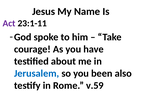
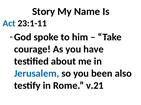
Jesus: Jesus -> Story (44, 12)
Act colour: purple -> blue (9, 23)
v.59: v.59 -> v.21 (95, 86)
